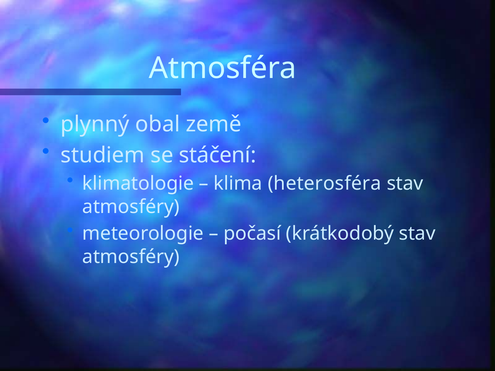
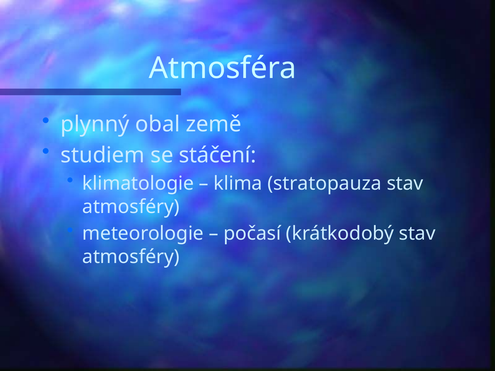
heterosféra: heterosféra -> stratopauza (325, 184)
